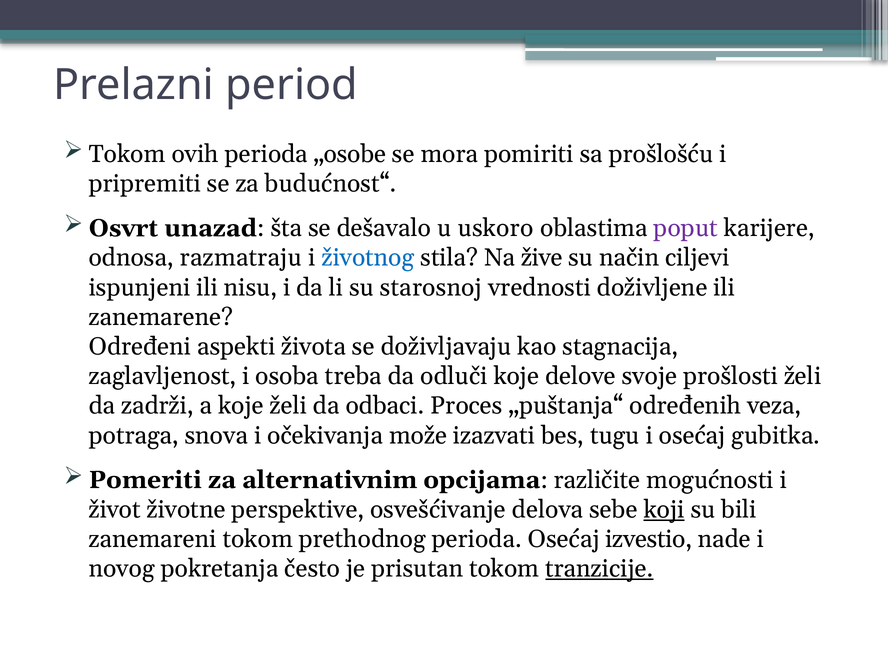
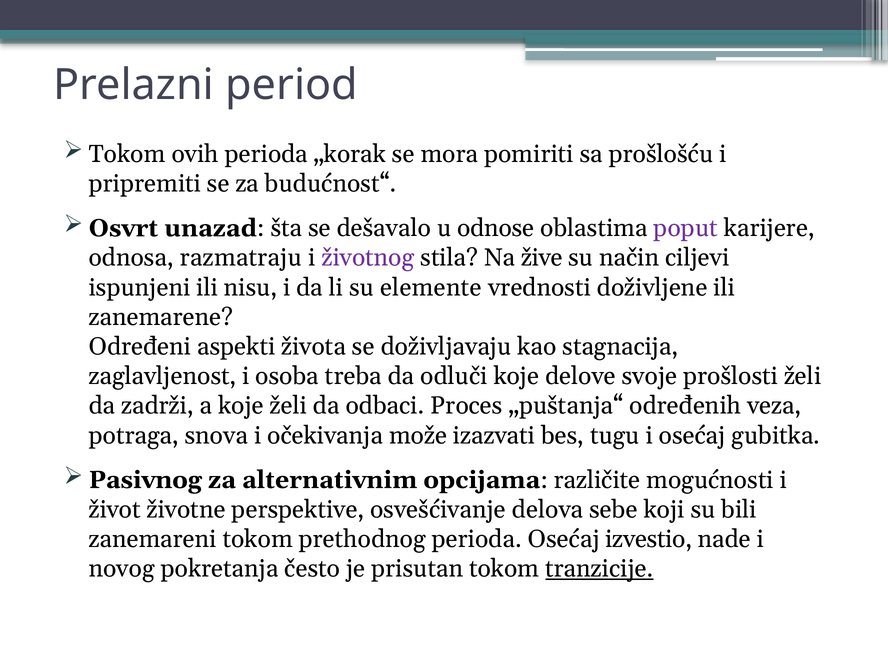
„osobe: „osobe -> „korak (350, 154)
uskoro: uskoro -> odnose (496, 228)
životnog colour: blue -> purple (368, 258)
starosnoj: starosnoj -> elemente (431, 287)
Pomeriti: Pomeriti -> Pasivnog (145, 480)
koji underline: present -> none (664, 509)
